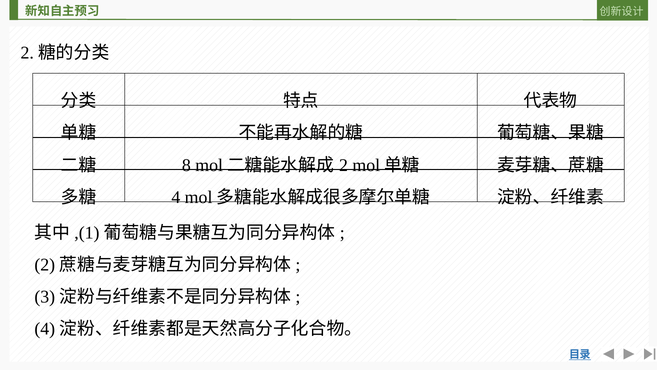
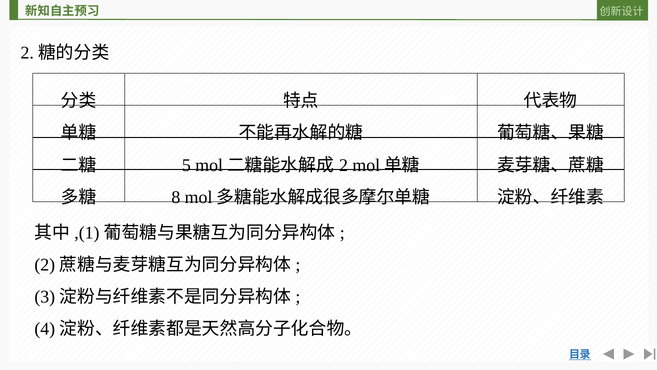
8: 8 -> 5 (186, 165)
4: 4 -> 8 (176, 197)
